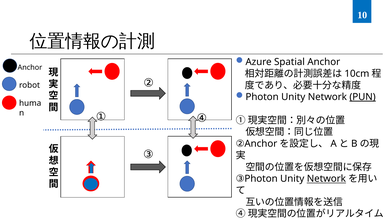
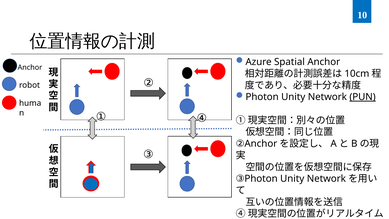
Network underline: present -> none (326, 179)
